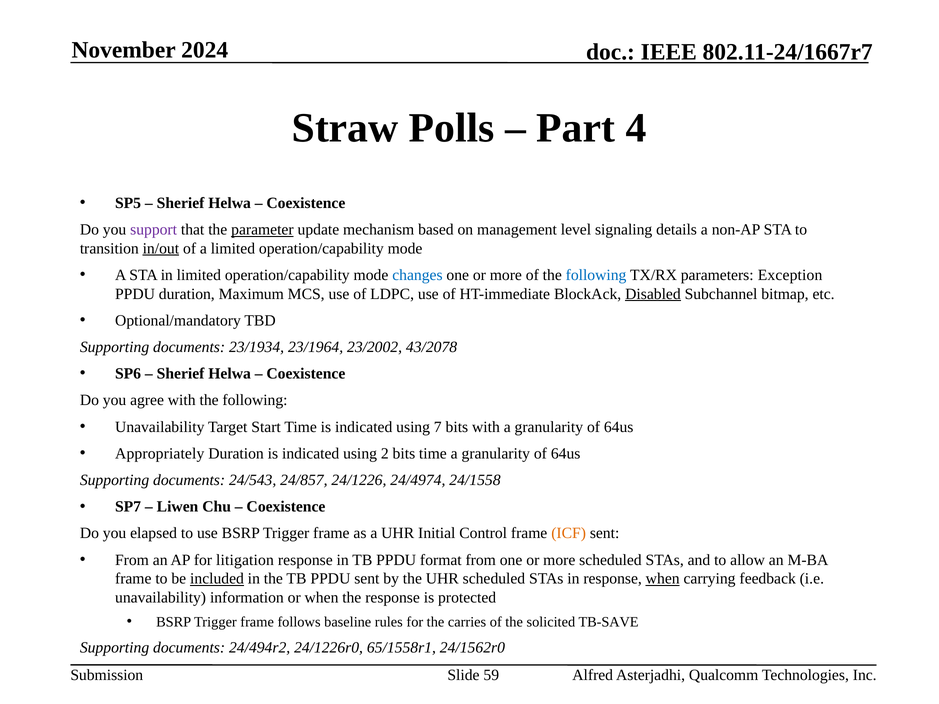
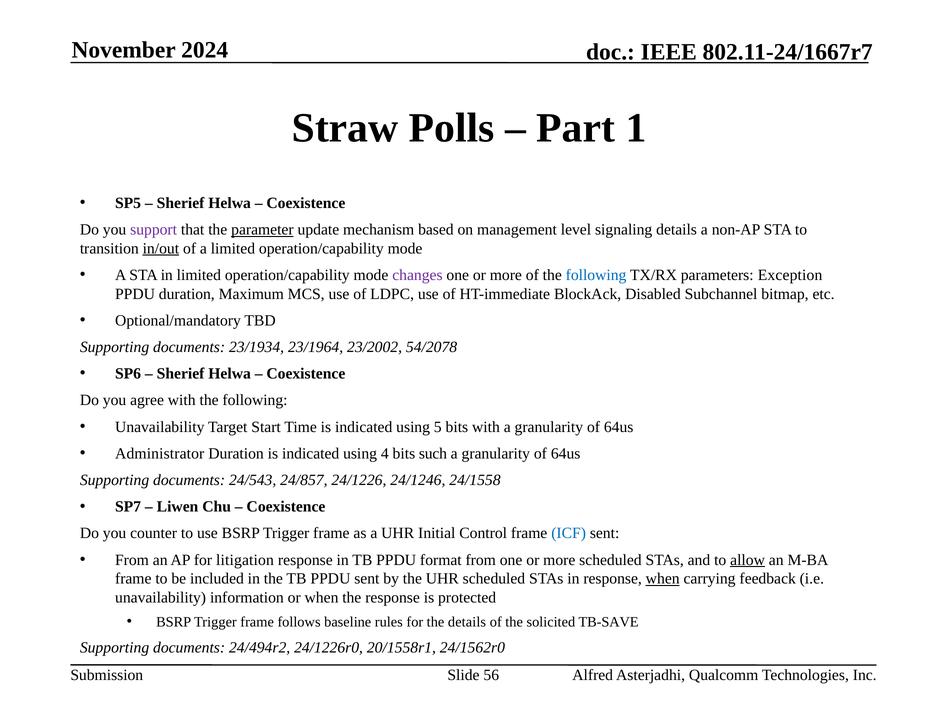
4: 4 -> 1 (636, 128)
changes colour: blue -> purple (417, 275)
Disabled underline: present -> none (653, 294)
43/2078: 43/2078 -> 54/2078 (432, 347)
7: 7 -> 5 (438, 427)
Appropriately: Appropriately -> Administrator (160, 454)
2: 2 -> 4 (385, 454)
bits time: time -> such (433, 454)
24/4974: 24/4974 -> 24/1246 (418, 480)
elapsed: elapsed -> counter (154, 534)
ICF colour: orange -> blue (569, 534)
allow underline: none -> present (748, 560)
included underline: present -> none (217, 579)
the carries: carries -> details (467, 622)
65/1558r1: 65/1558r1 -> 20/1558r1 (401, 648)
59: 59 -> 56 (491, 675)
